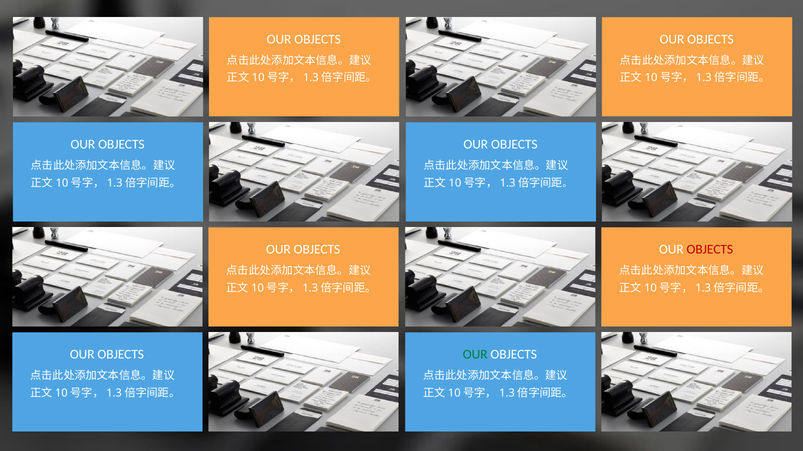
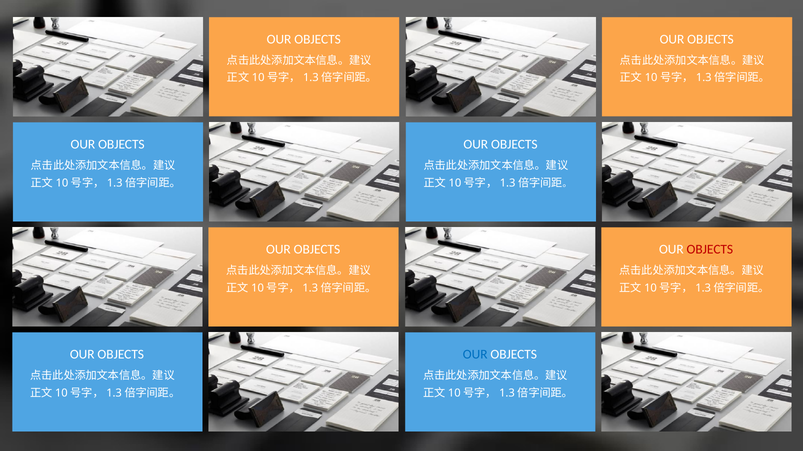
OUR colour: green -> blue (475, 355)
